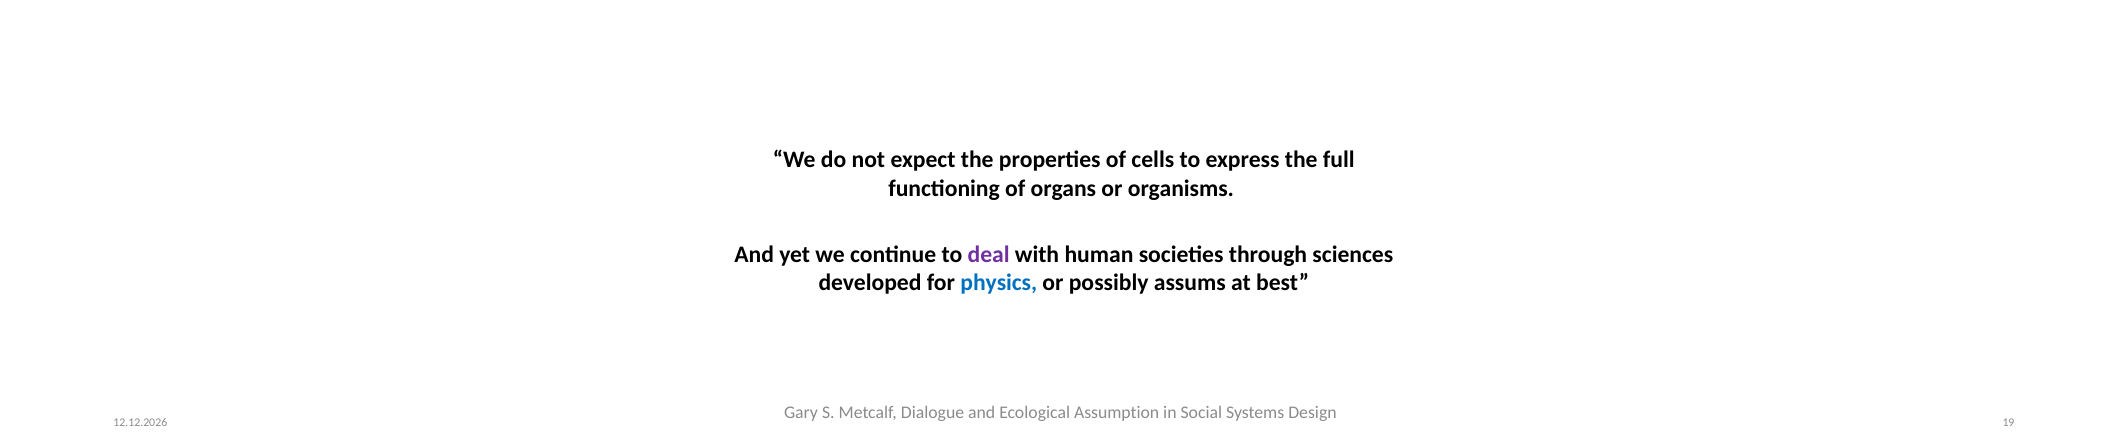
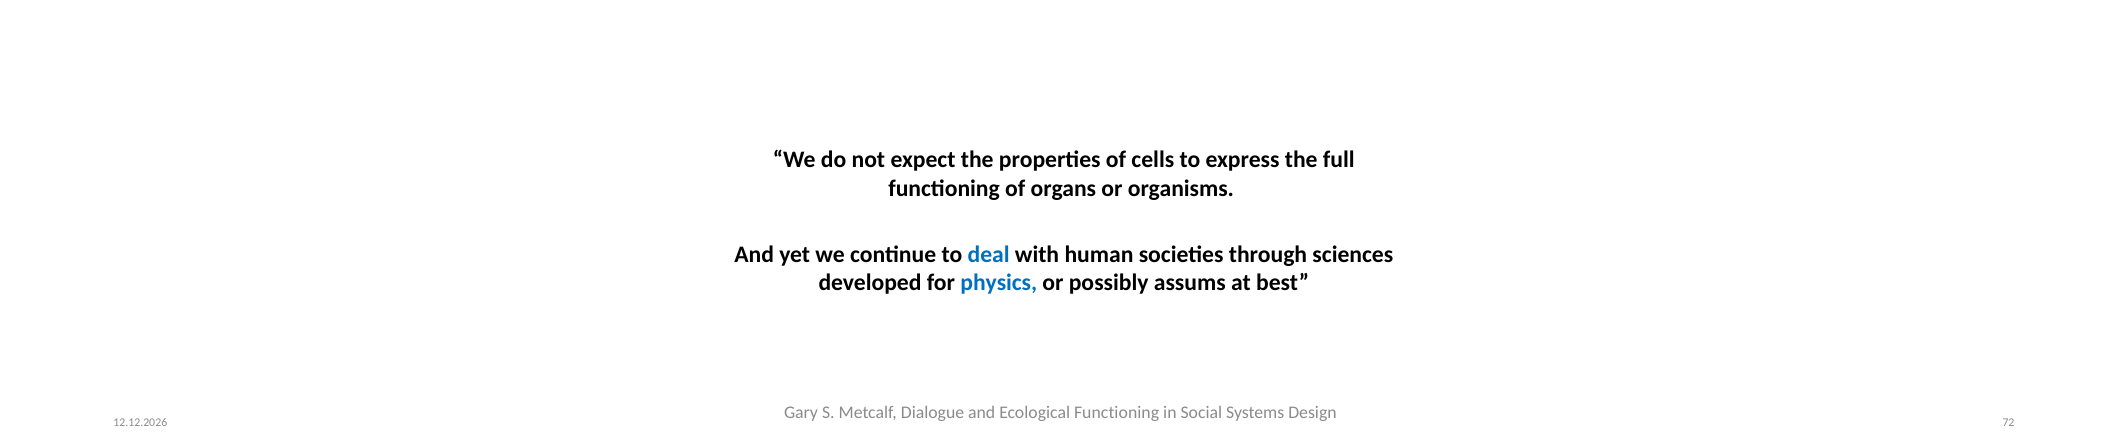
deal colour: purple -> blue (989, 255)
Ecological Assumption: Assumption -> Functioning (1117, 413)
19: 19 -> 72 (2009, 423)
